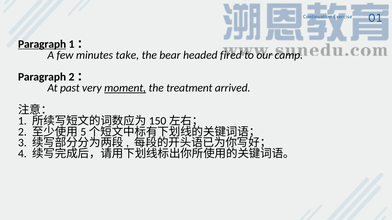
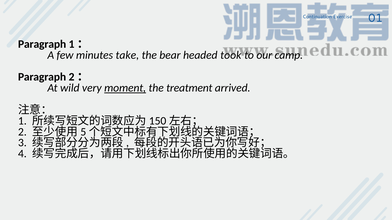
Paragraph underline: present -> none (42, 44)
fired: fired -> took (231, 55)
past: past -> wild (70, 88)
